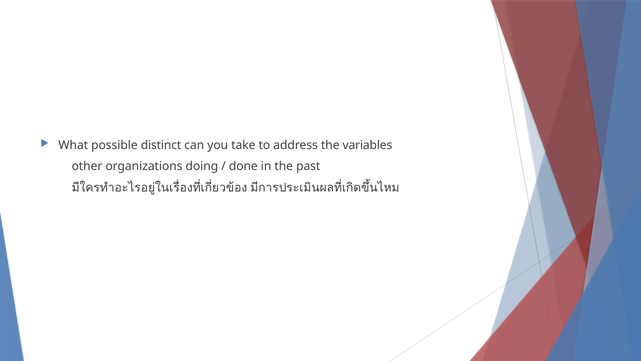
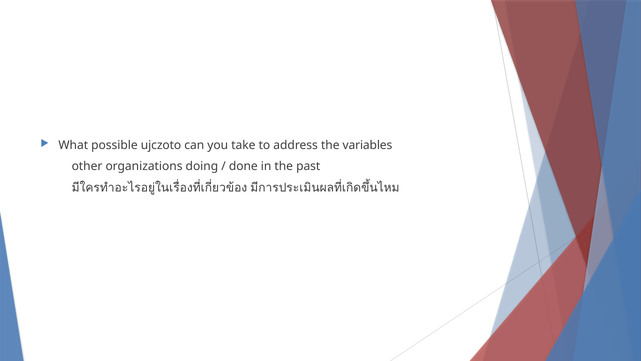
distinct: distinct -> ujczoto (161, 145)
